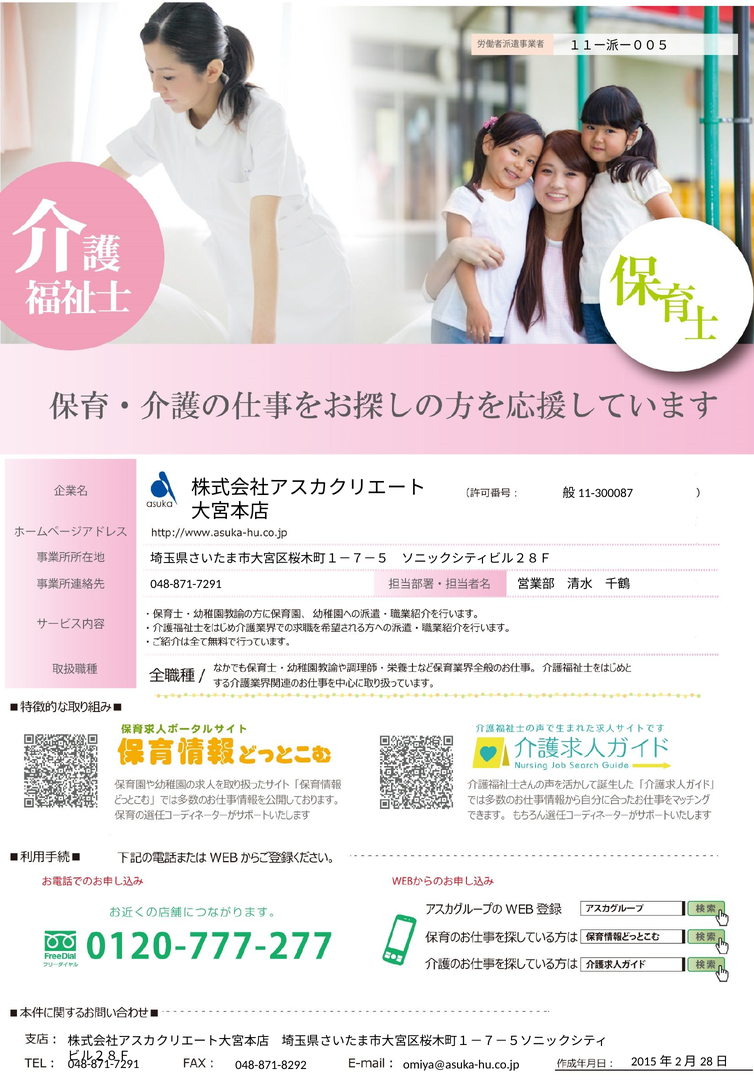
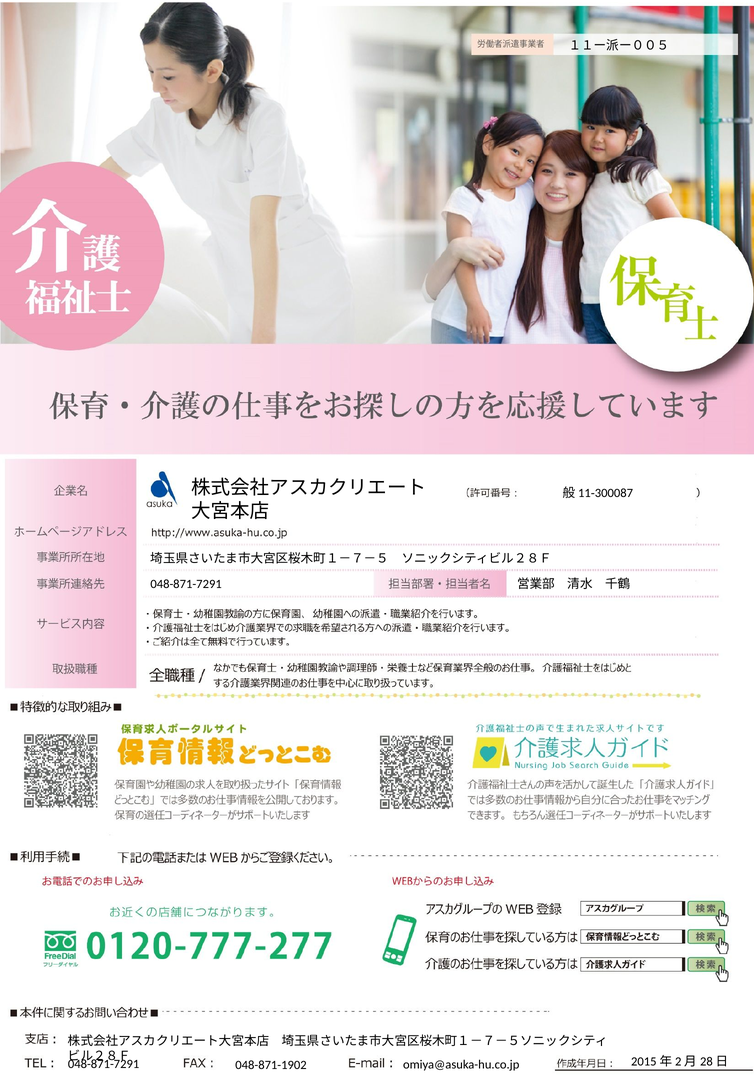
048-871-8292: 048-871-8292 -> 048-871-1902 (271, 1065)
